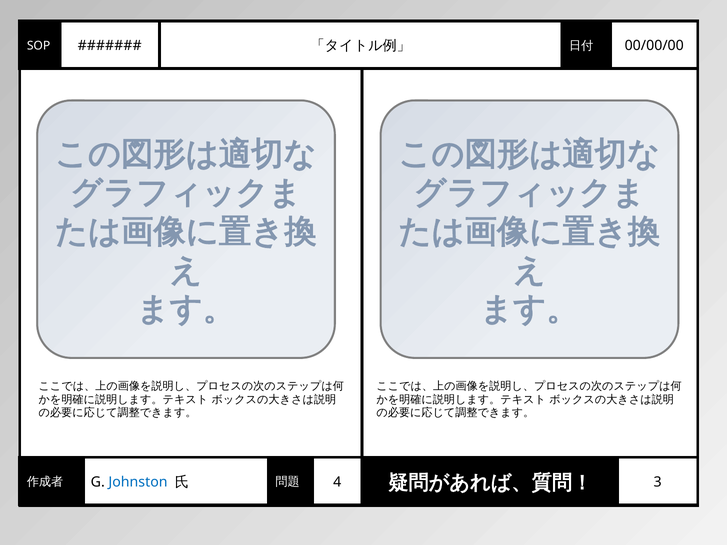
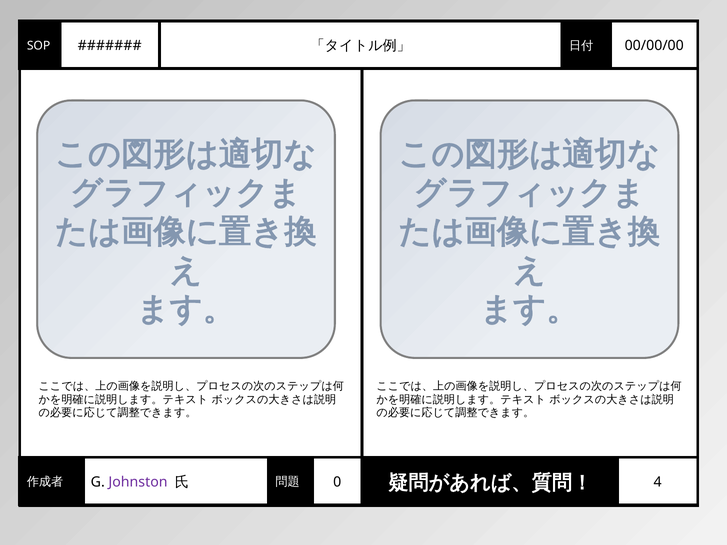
Johnston colour: blue -> purple (138, 482)
4: 4 -> 0 (337, 482)
3: 3 -> 4 (658, 482)
